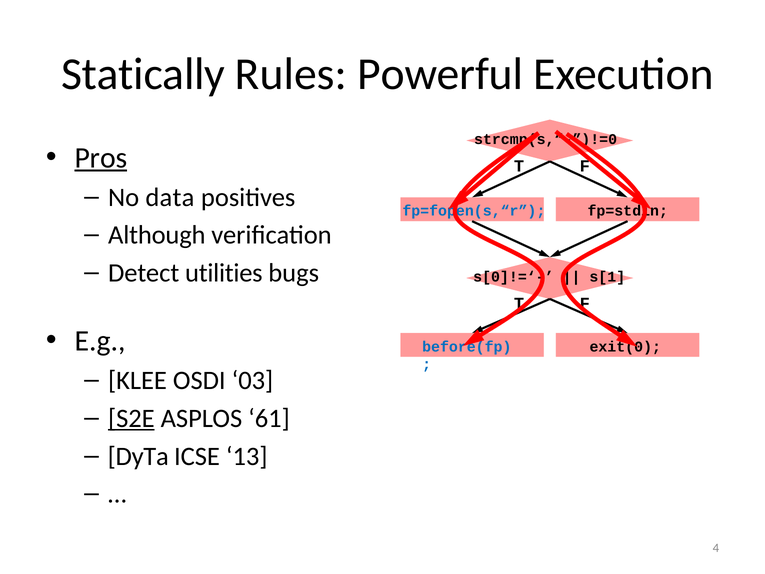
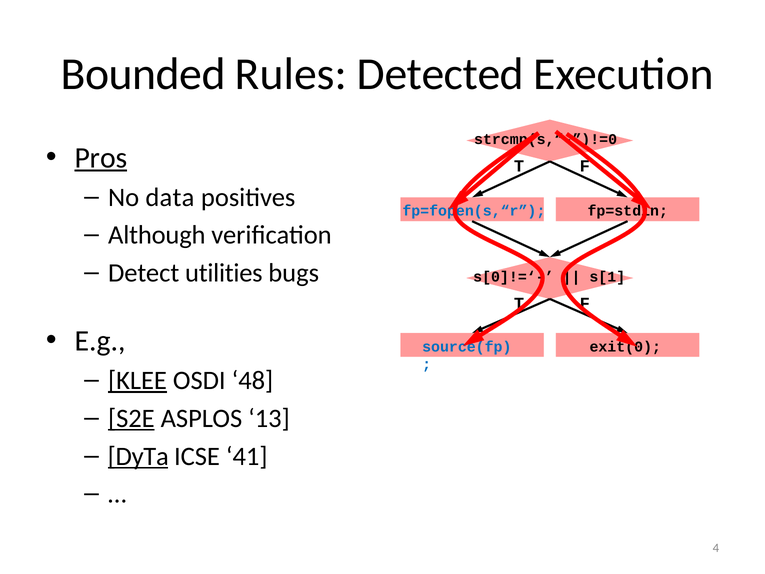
Statically: Statically -> Bounded (143, 74)
Powerful: Powerful -> Detected (440, 74)
before(fp: before(fp -> source(fp (467, 347)
KLEE underline: none -> present (137, 380)
03: 03 -> 48 (252, 380)
61: 61 -> 13 (269, 418)
DyTa underline: none -> present (138, 456)
13: 13 -> 41 (247, 456)
